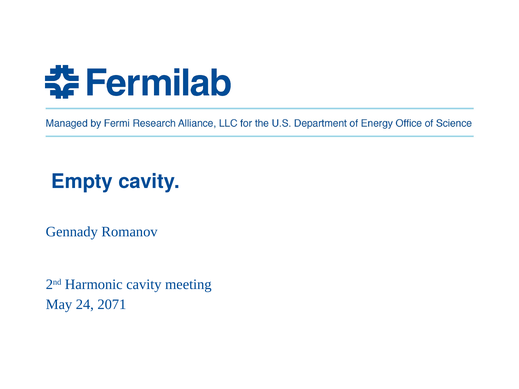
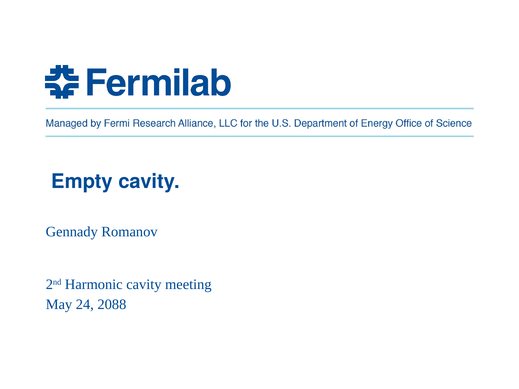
2071: 2071 -> 2088 (112, 305)
